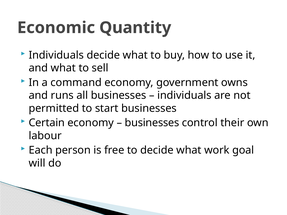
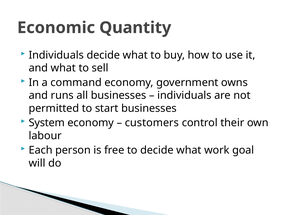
Certain: Certain -> System (47, 123)
businesses: businesses -> customers (152, 123)
